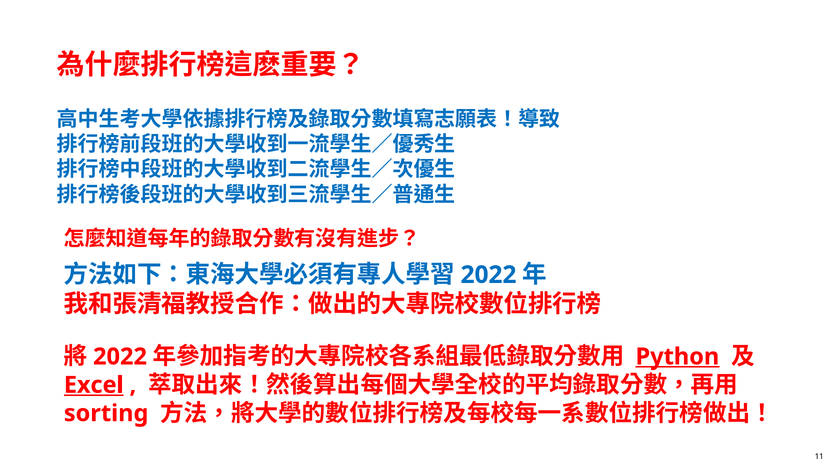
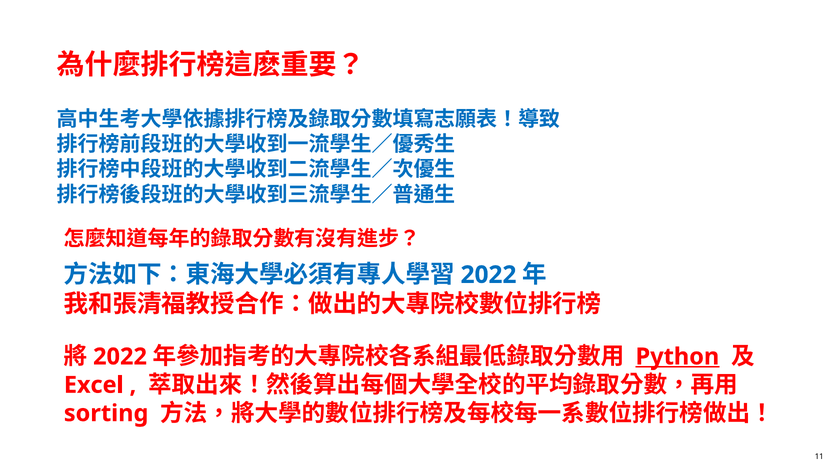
Excel underline: present -> none (94, 385)
